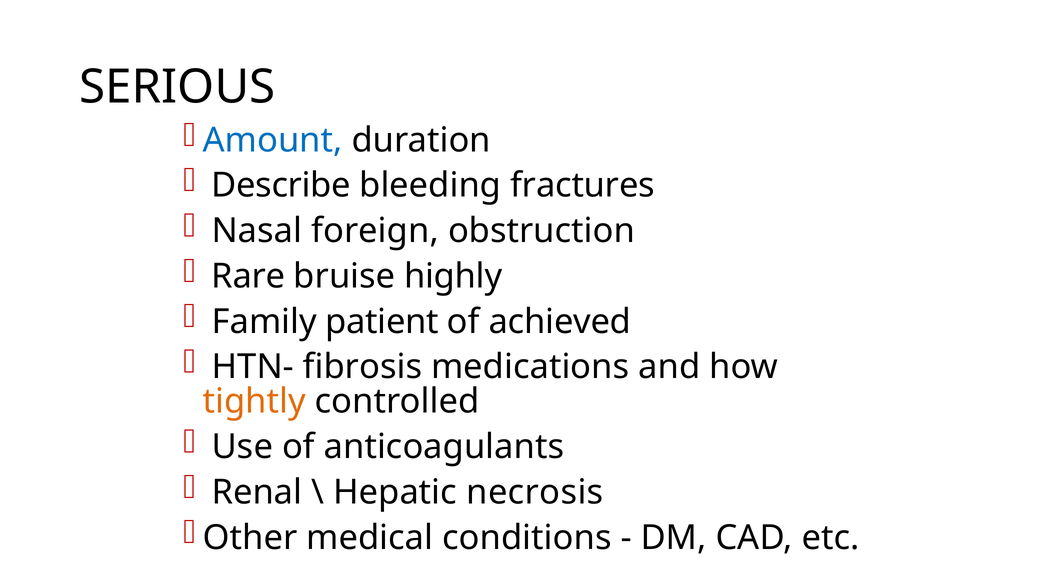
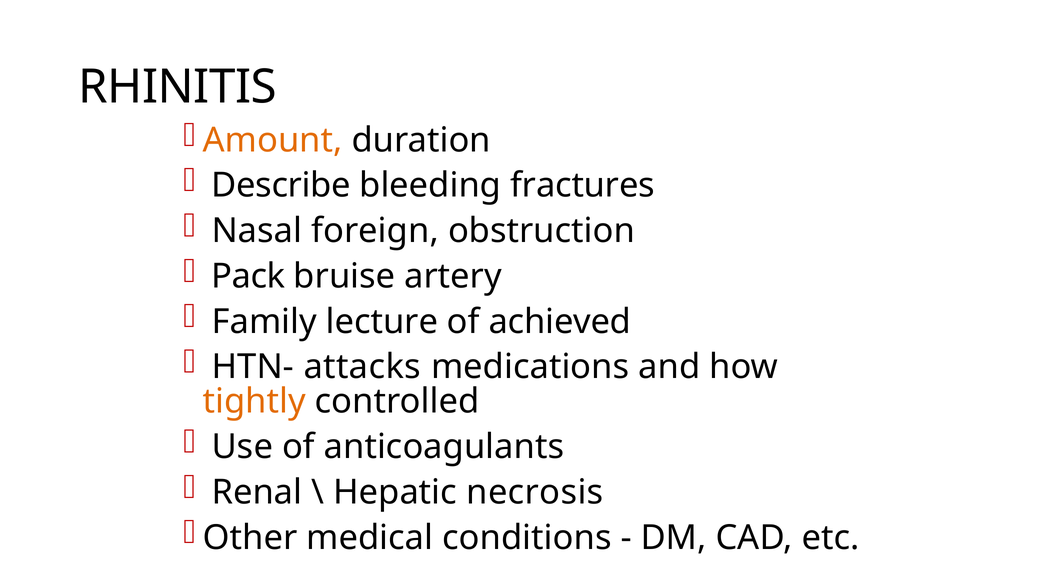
SERIOUS: SERIOUS -> RHINITIS (178, 87)
Amount colour: blue -> orange (273, 140)
Rare: Rare -> Pack (248, 276)
highly: highly -> artery (453, 276)
patient: patient -> lecture (382, 322)
fibrosis: fibrosis -> attacks (362, 367)
